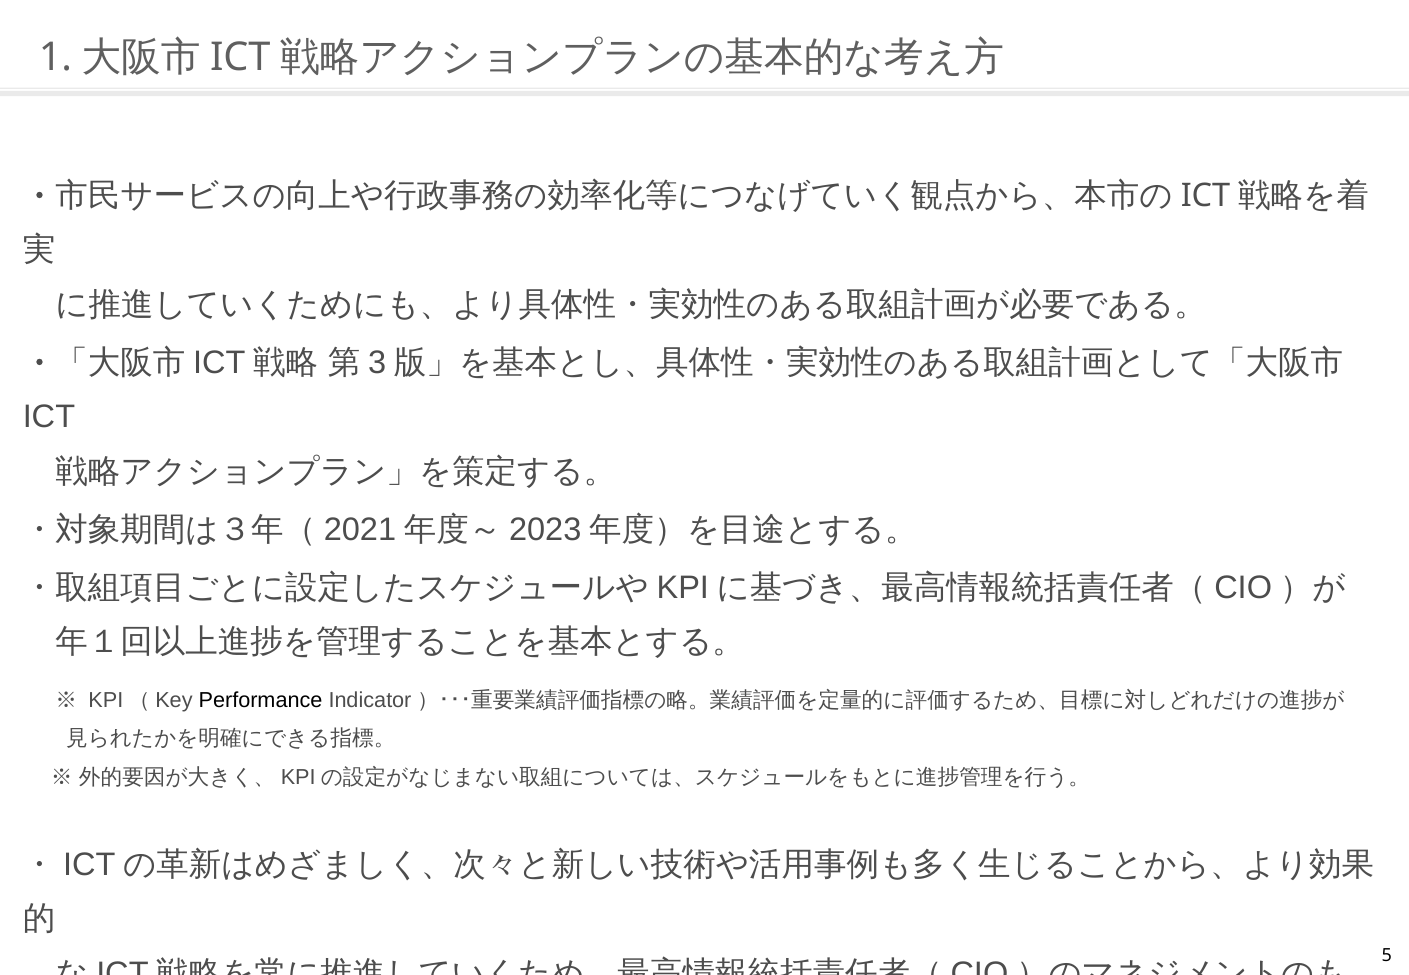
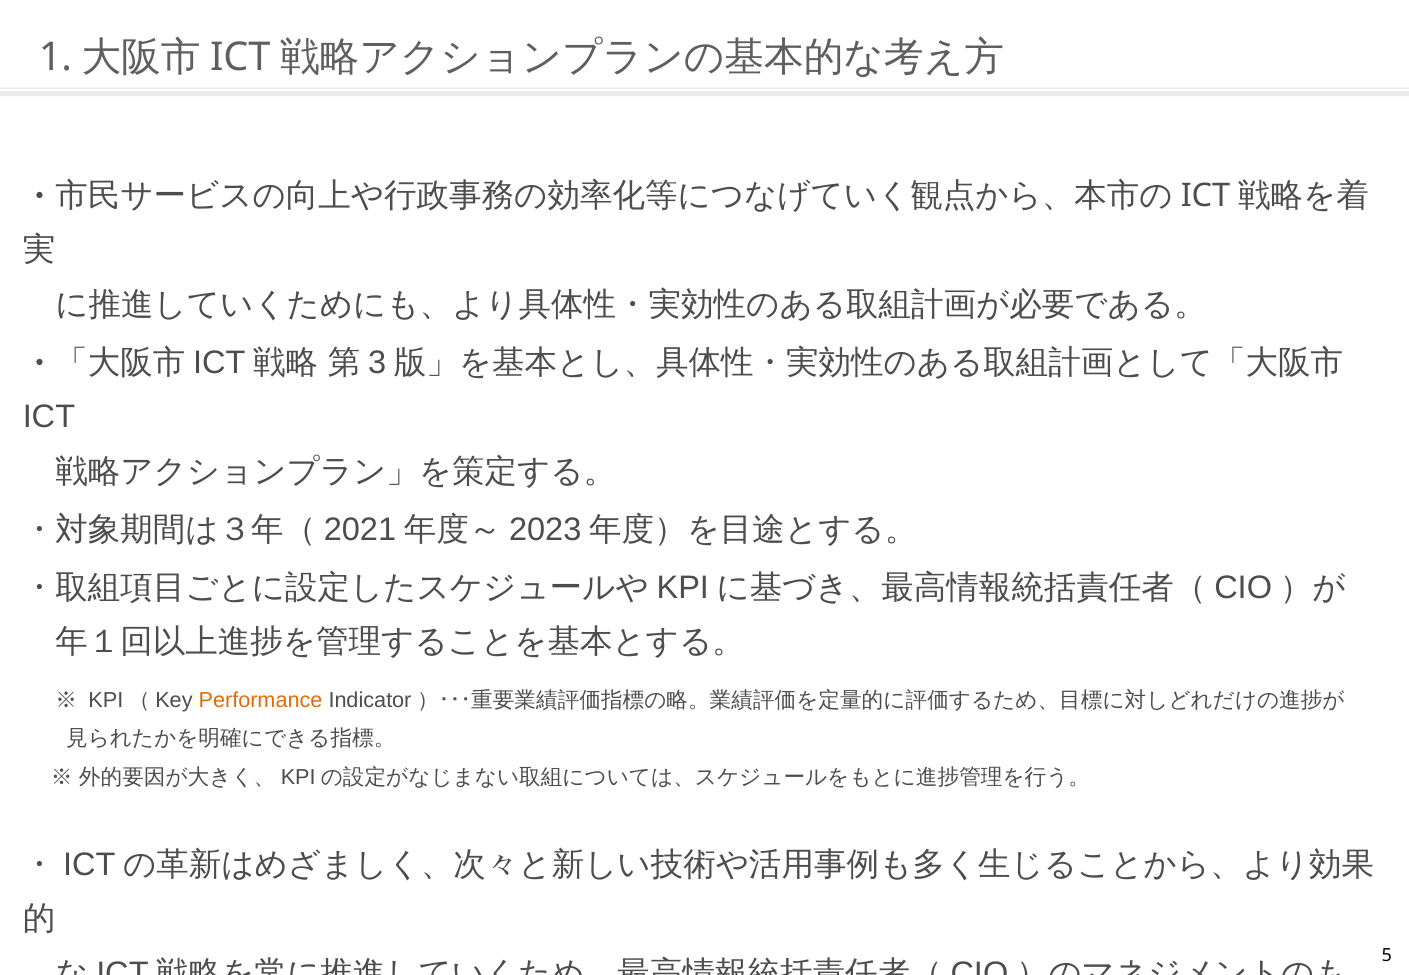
Performance colour: black -> orange (261, 700)
